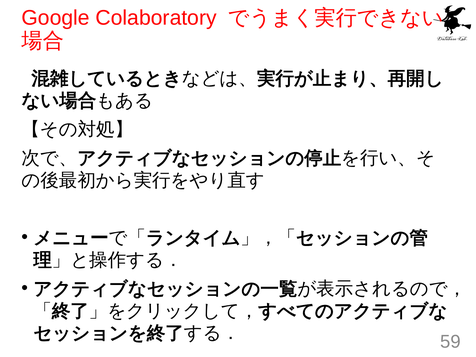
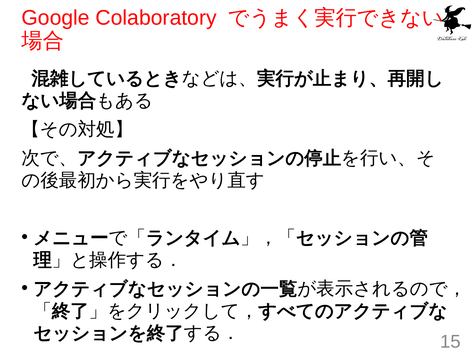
59: 59 -> 15 (450, 342)
